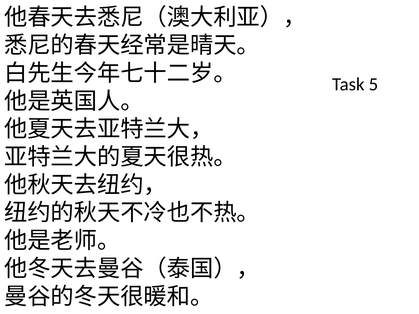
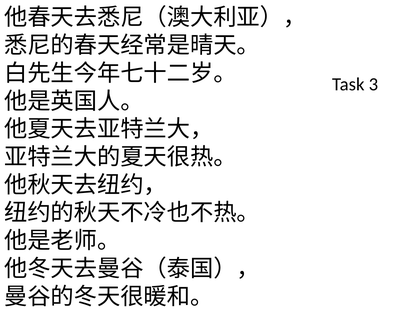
5: 5 -> 3 (374, 84)
